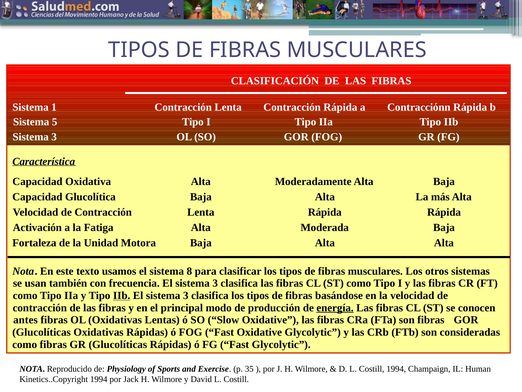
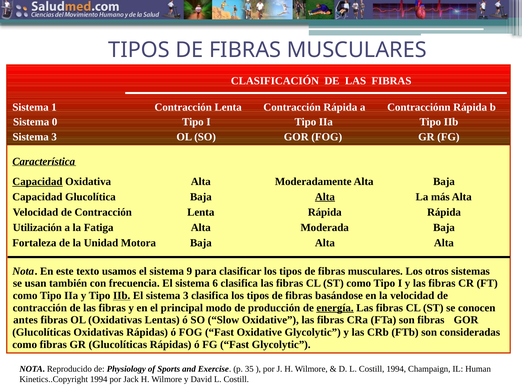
5: 5 -> 0 (55, 122)
Capacidad underline: none -> present (37, 181)
Alta underline: none -> present (325, 197)
Activación: Activación -> Utilización (37, 227)
8: 8 -> 9 (189, 271)
frecuencia El sistema 3: 3 -> 6 (215, 283)
